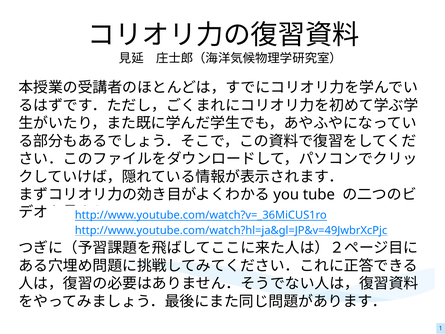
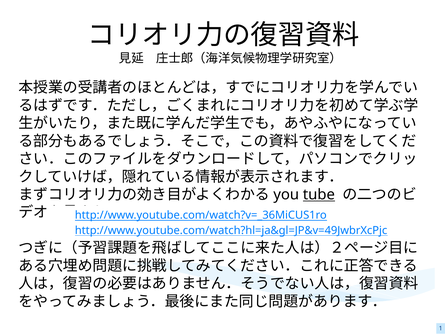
tube underline: none -> present (319, 194)
